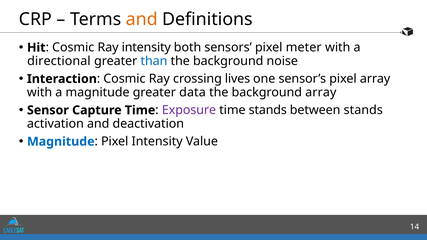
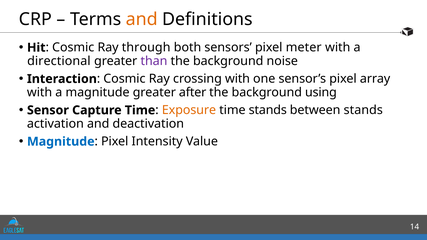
Ray intensity: intensity -> through (146, 48)
than colour: blue -> purple (154, 61)
crossing lives: lives -> with (238, 79)
data: data -> after (193, 92)
background array: array -> using (321, 92)
Exposure colour: purple -> orange (189, 110)
